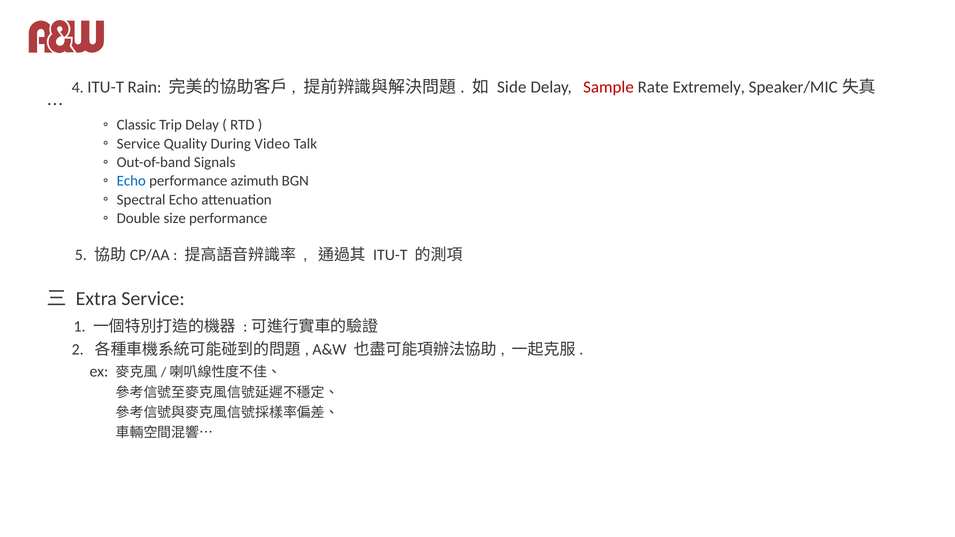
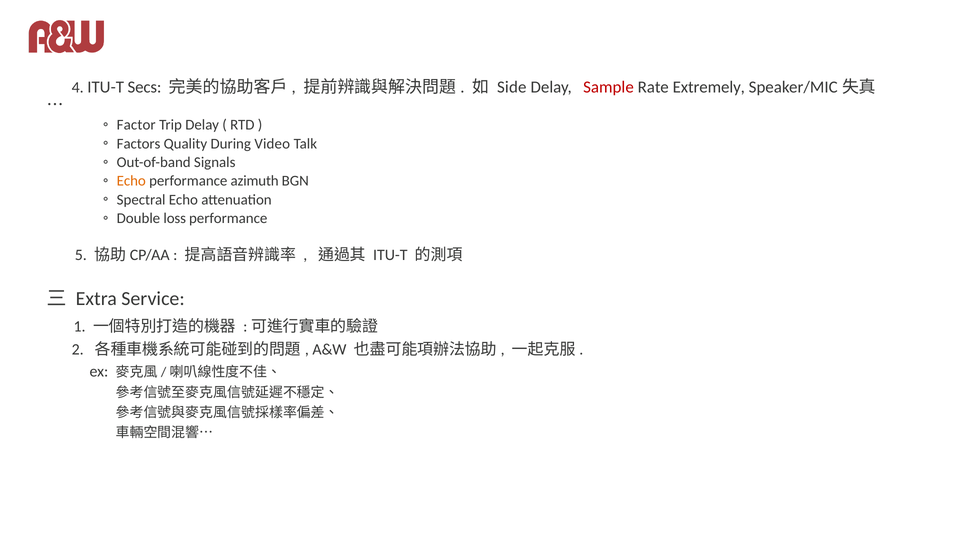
Rain: Rain -> Secs (145, 87)
Classic: Classic -> Factor (136, 125)
Service: Service -> Factors (139, 144)
Echo colour: blue -> orange (131, 181)
size: size -> loss (175, 218)
